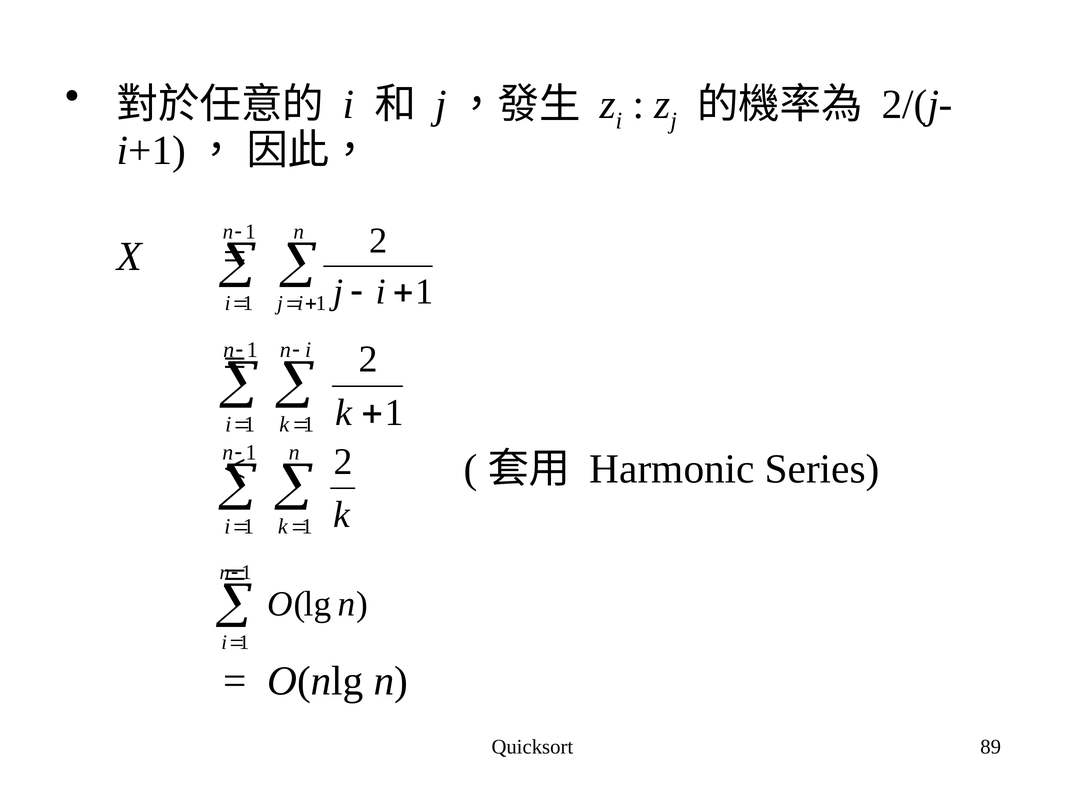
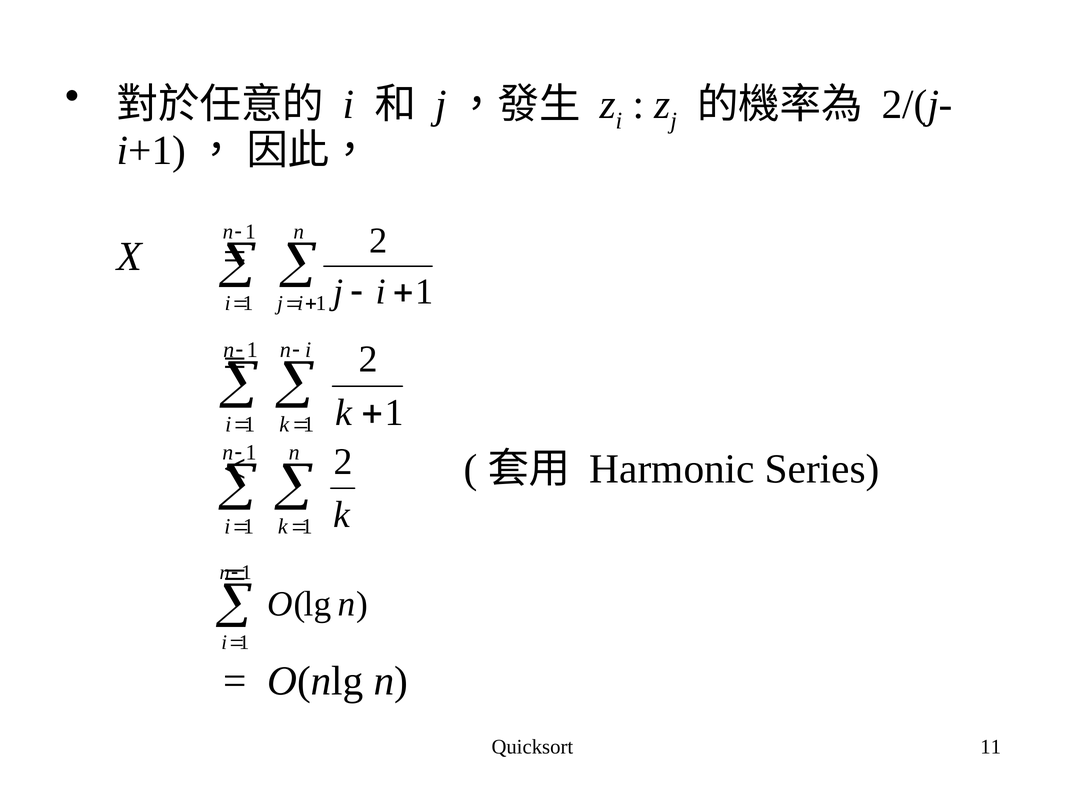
89: 89 -> 11 (991, 747)
